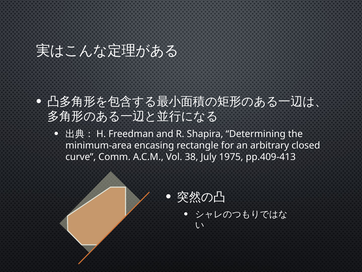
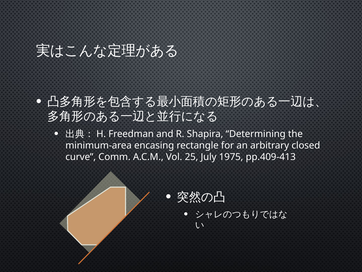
38: 38 -> 25 (191, 157)
